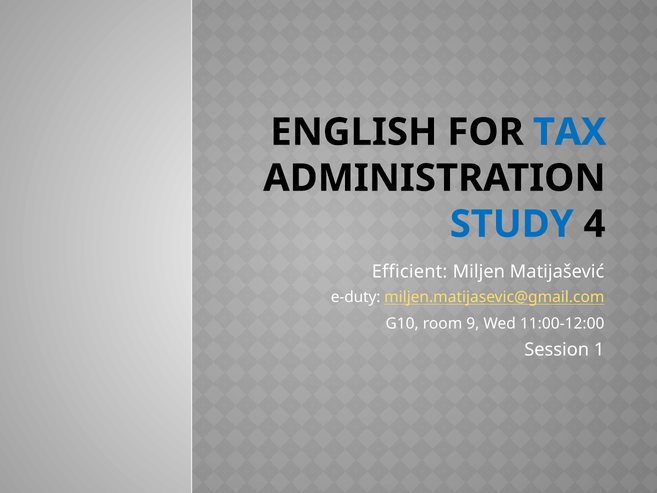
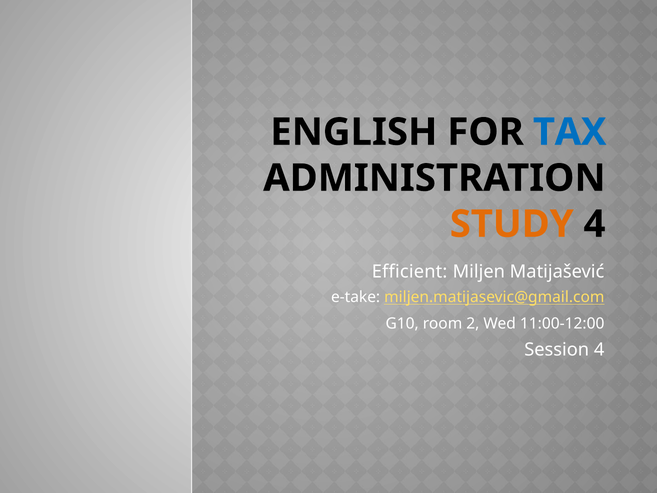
STUDY colour: blue -> orange (512, 224)
e-duty: e-duty -> e-take (356, 297)
9: 9 -> 2 (473, 324)
Session 1: 1 -> 4 (599, 349)
